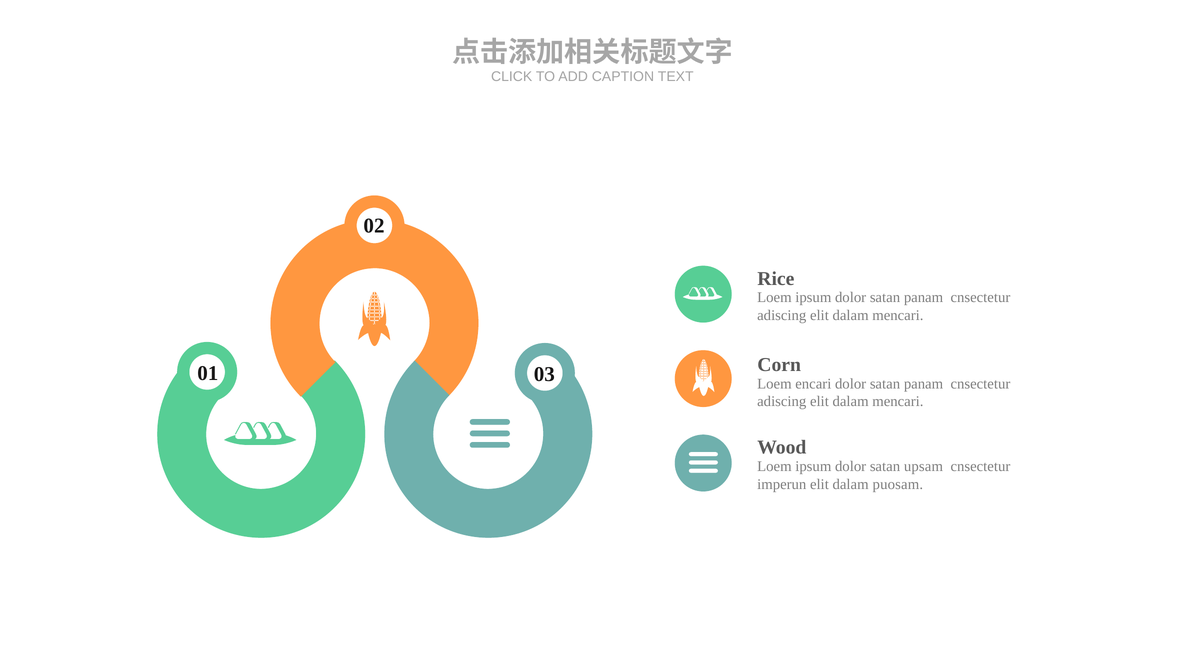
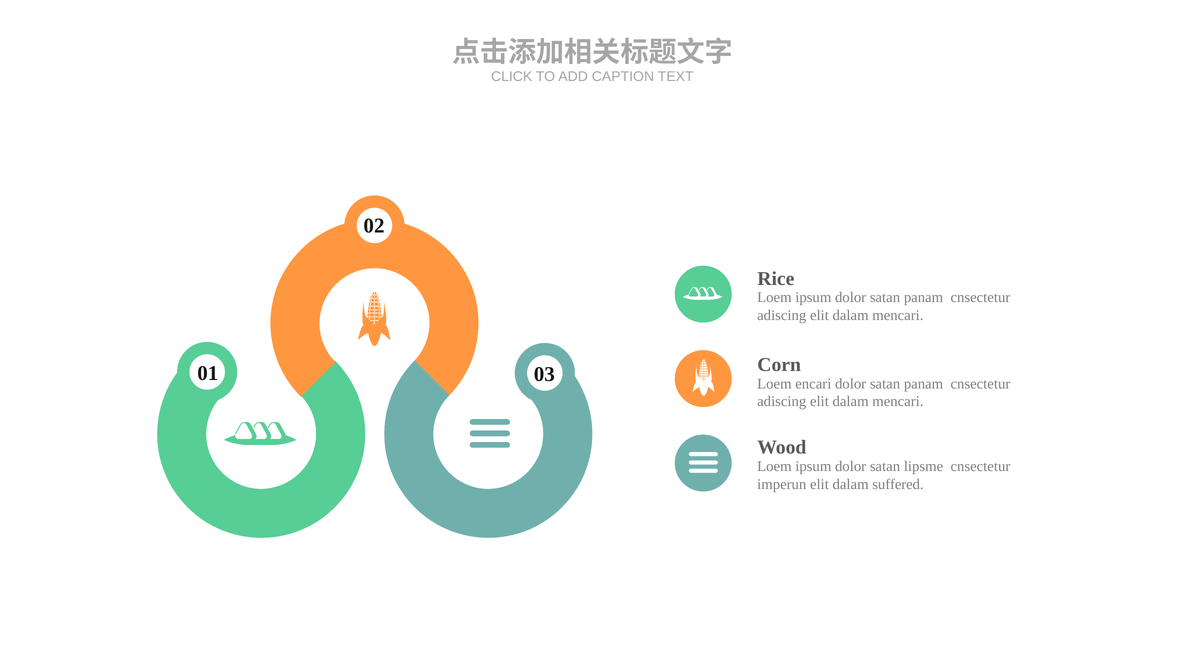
upsam: upsam -> lipsme (924, 467)
puosam: puosam -> suffered (898, 485)
